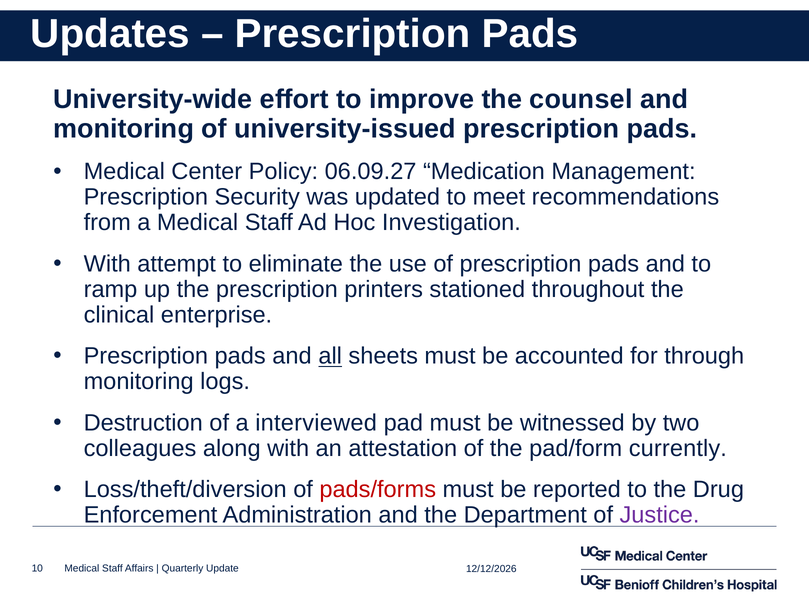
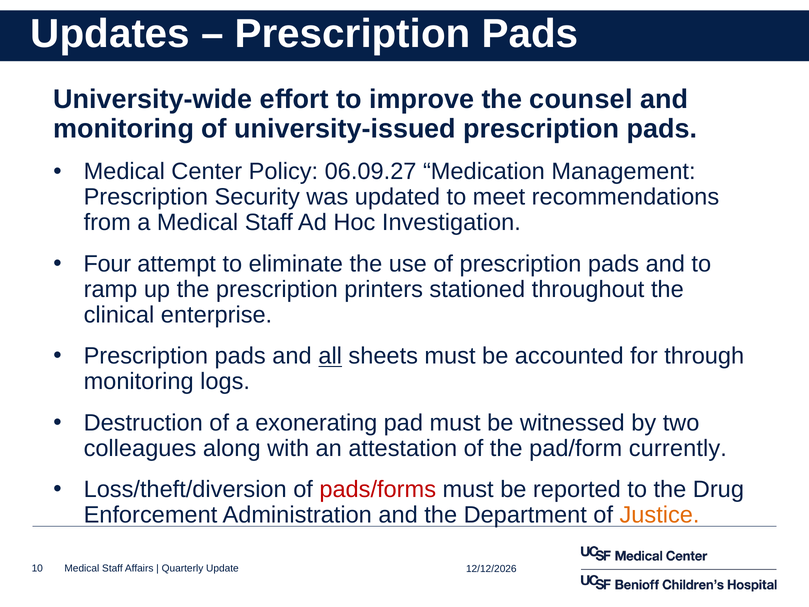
With: With -> Four (107, 264)
interviewed: interviewed -> exonerating (316, 423)
Justice colour: purple -> orange (660, 515)
